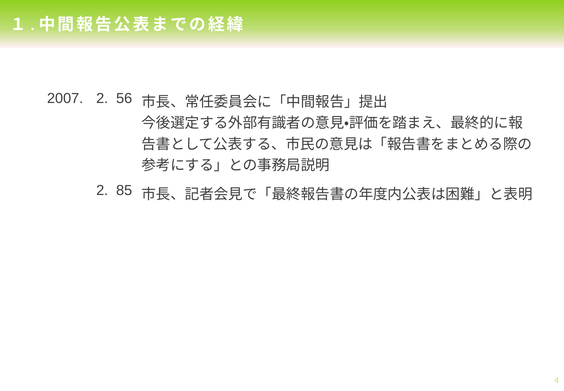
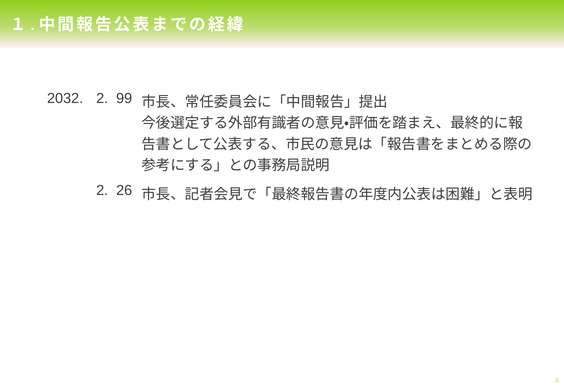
2007: 2007 -> 2032 (65, 98)
56: 56 -> 99 (124, 98)
85: 85 -> 26 (124, 190)
